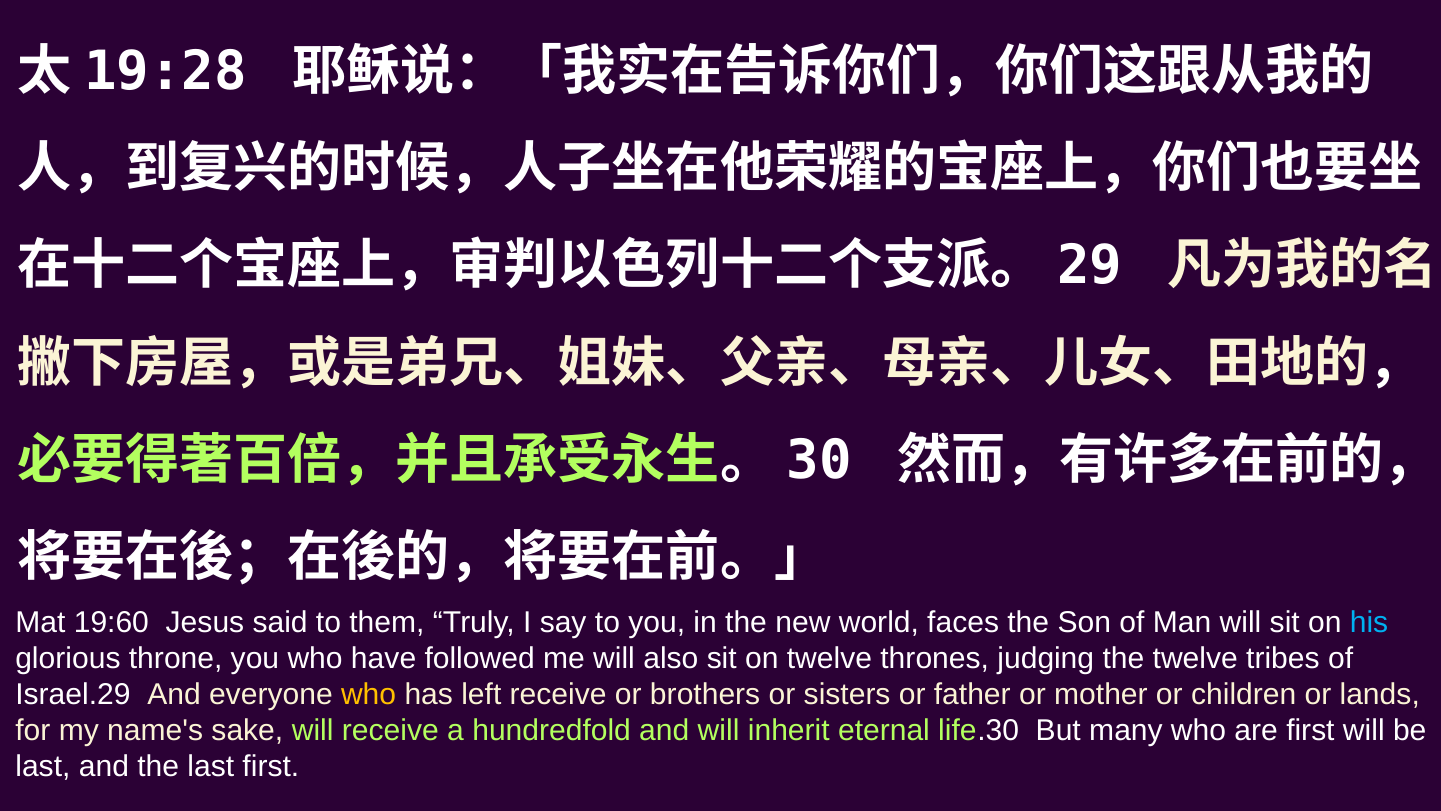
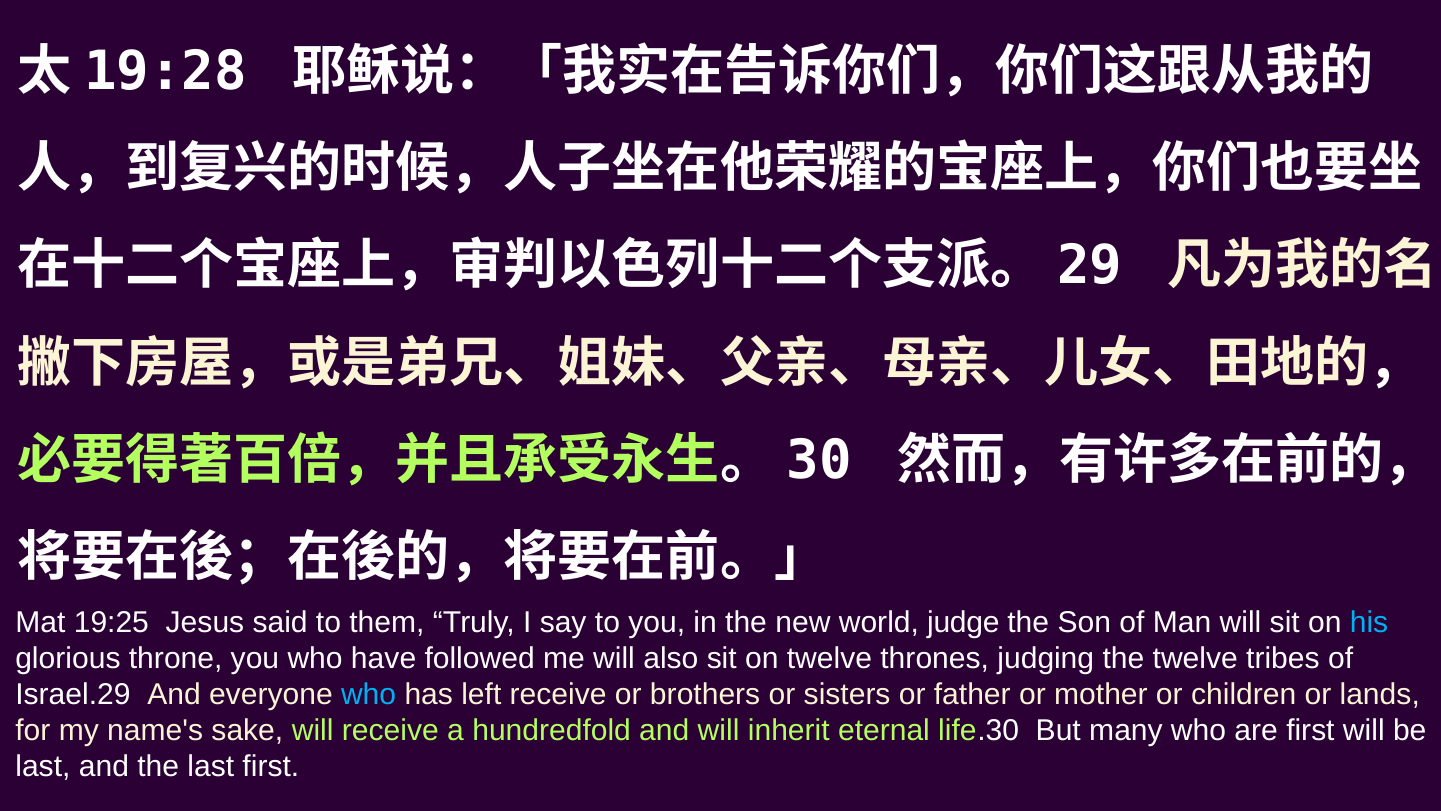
19:60: 19:60 -> 19:25 (111, 622)
faces: faces -> judge (963, 622)
who colour: yellow -> light blue (369, 694)
